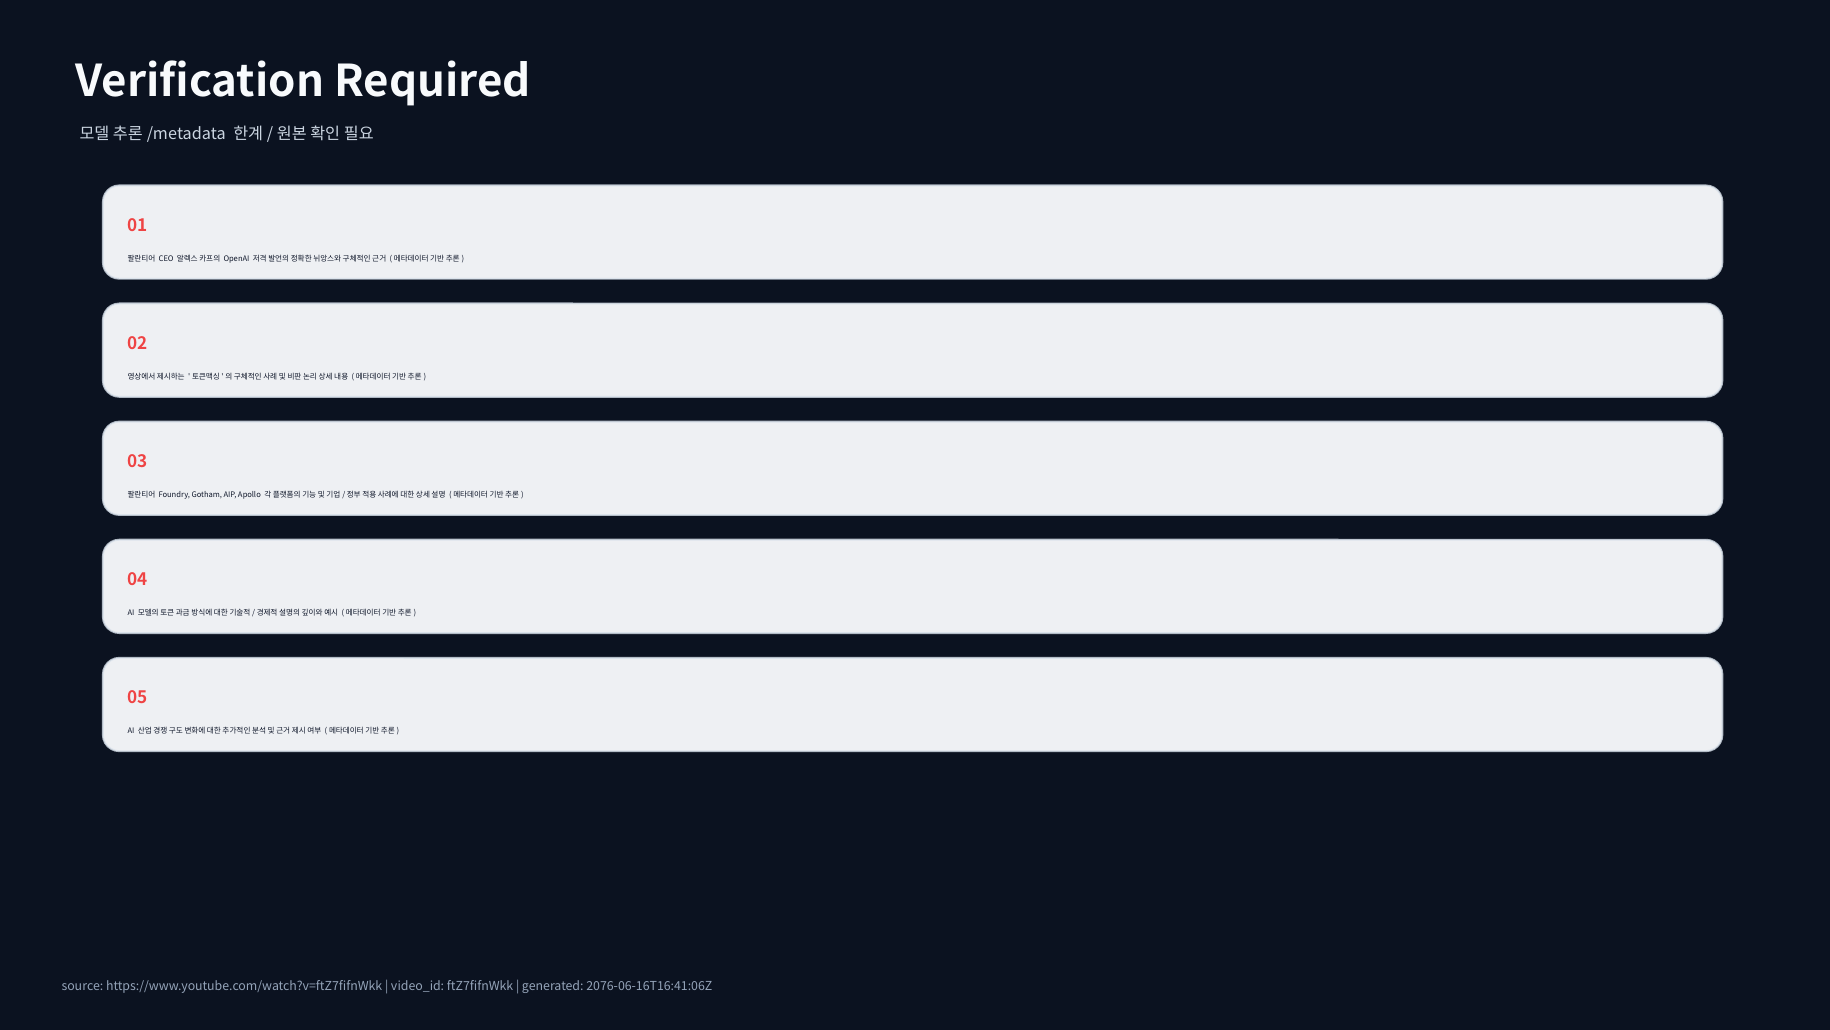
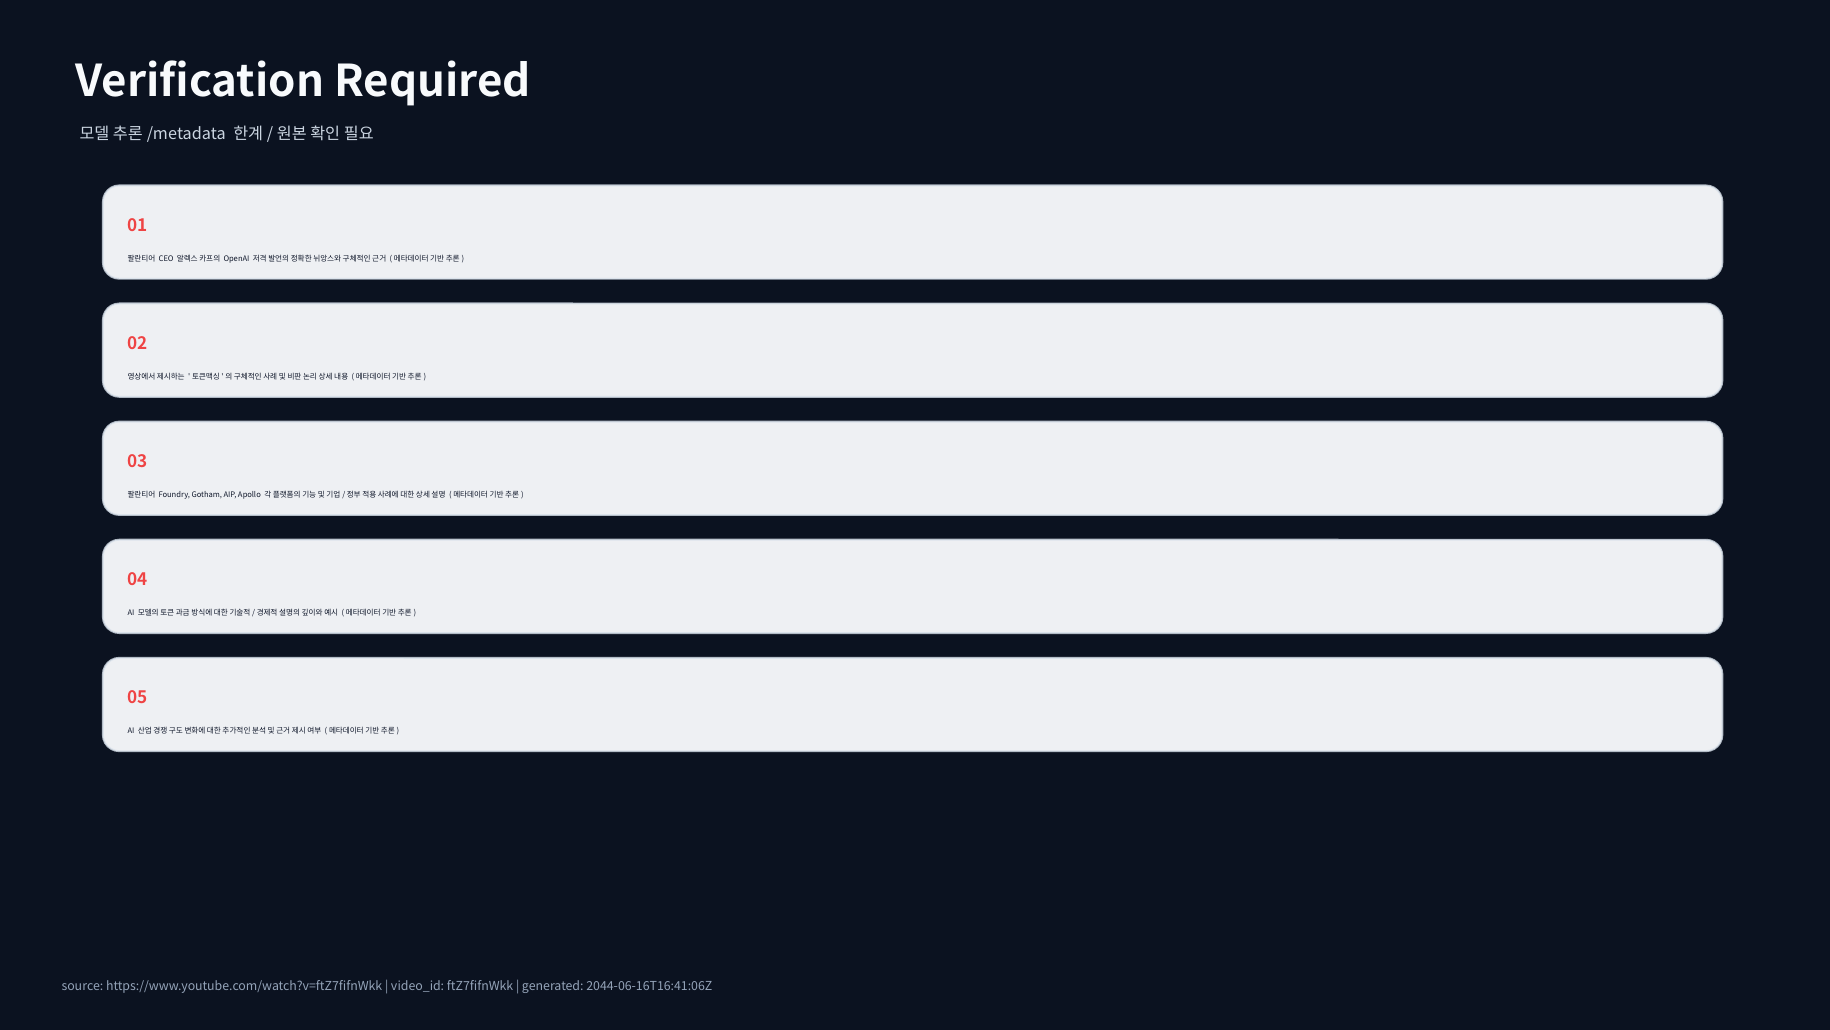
2076-06-16T16:41:06Z: 2076-06-16T16:41:06Z -> 2044-06-16T16:41:06Z (649, 986)
